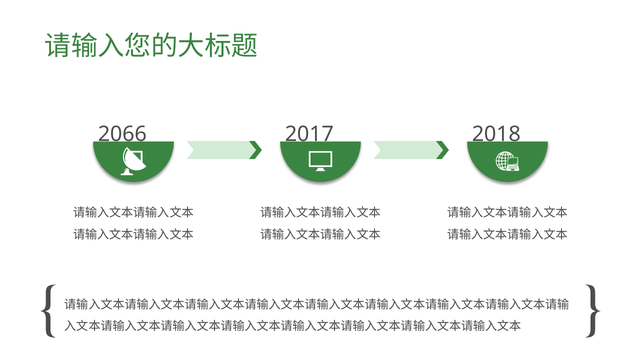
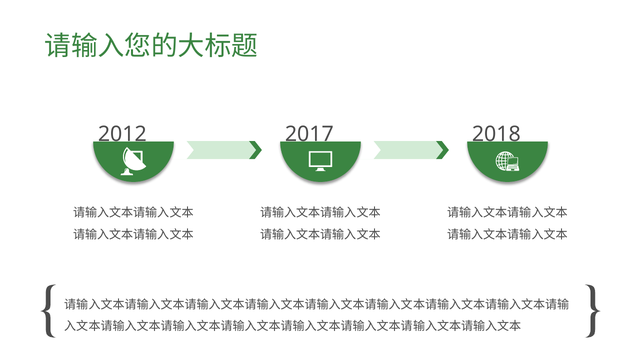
2066: 2066 -> 2012 (122, 134)
